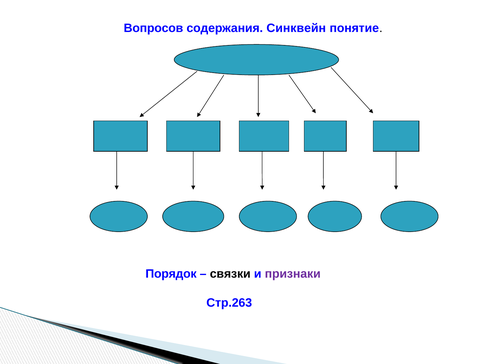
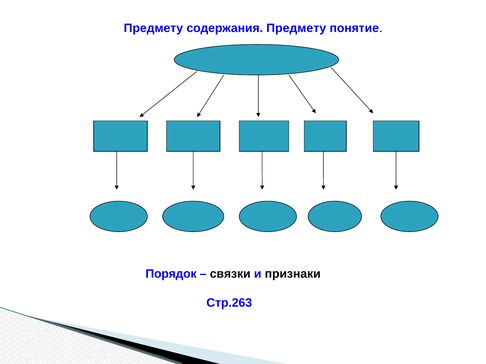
Вопросов: Вопросов -> Предмету (153, 28)
содержания Синквейн: Синквейн -> Предмету (296, 28)
признаки colour: purple -> black (293, 274)
